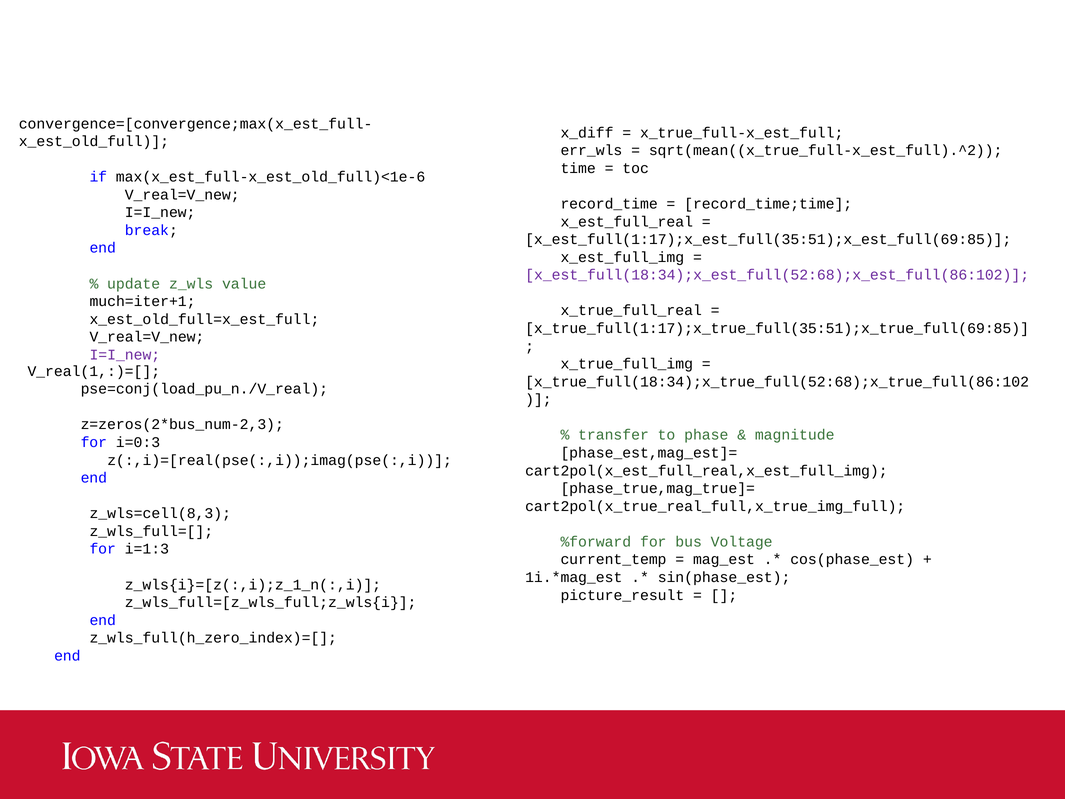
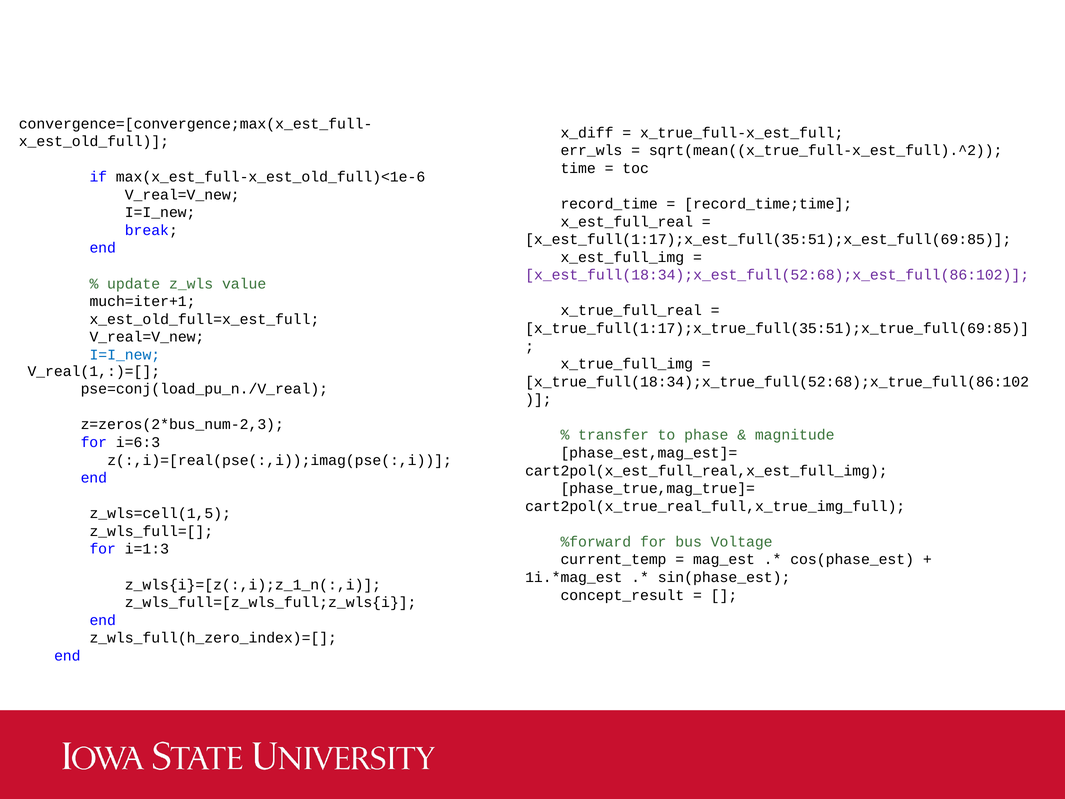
I=I_new colour: purple -> blue (125, 355)
i=0:3: i=0:3 -> i=6:3 (138, 442)
z_wls=cell(8,3: z_wls=cell(8,3 -> z_wls=cell(1,5 (160, 513)
picture_result: picture_result -> concept_result (622, 595)
